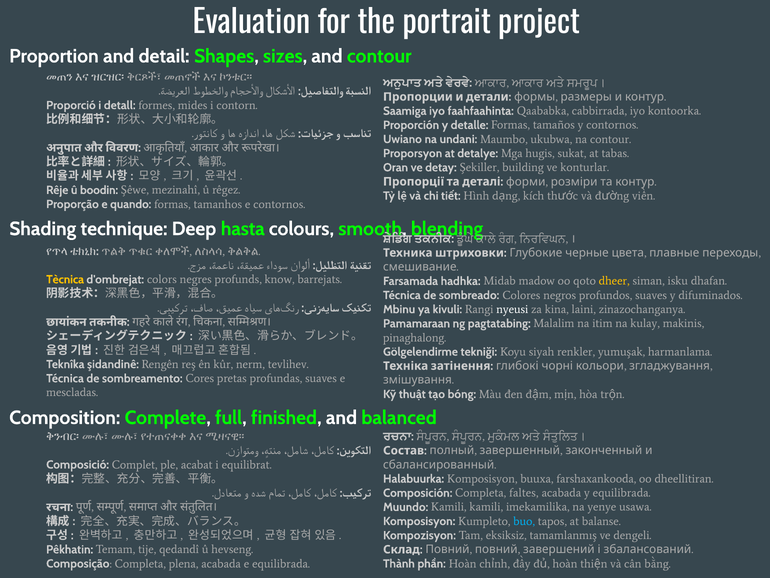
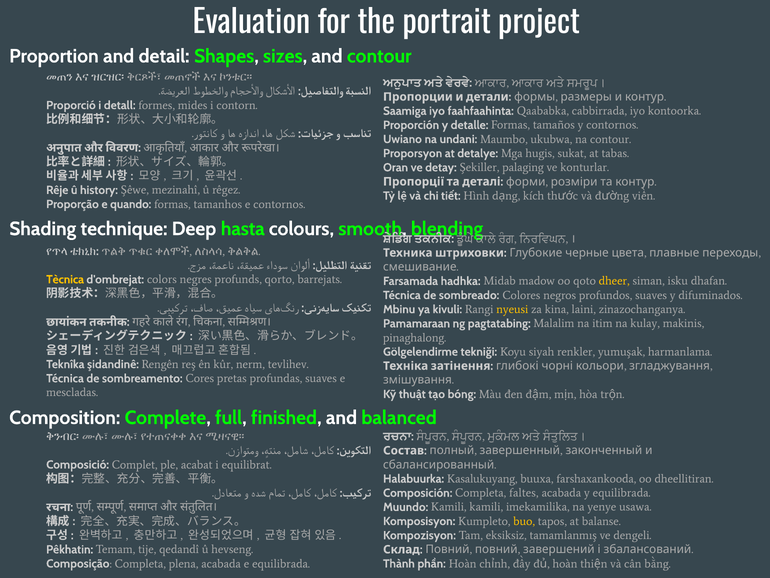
building: building -> palaging (523, 167)
boodin: boodin -> history (99, 190)
know: know -> qorto (280, 279)
nyeusi colour: white -> yellow (512, 309)
Halabuurka Komposisyon: Komposisyon -> Kasalukuyang (482, 478)
buo colour: light blue -> yellow (524, 521)
